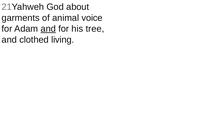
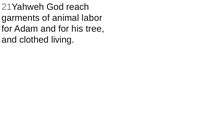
about: about -> reach (78, 7)
voice: voice -> labor (92, 18)
and underline: present -> none (48, 29)
